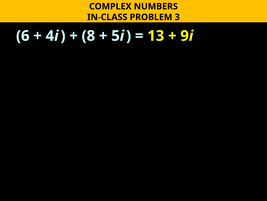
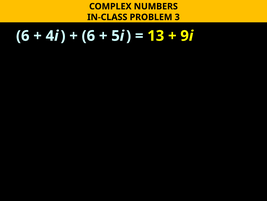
8: 8 -> 6 (88, 36)
